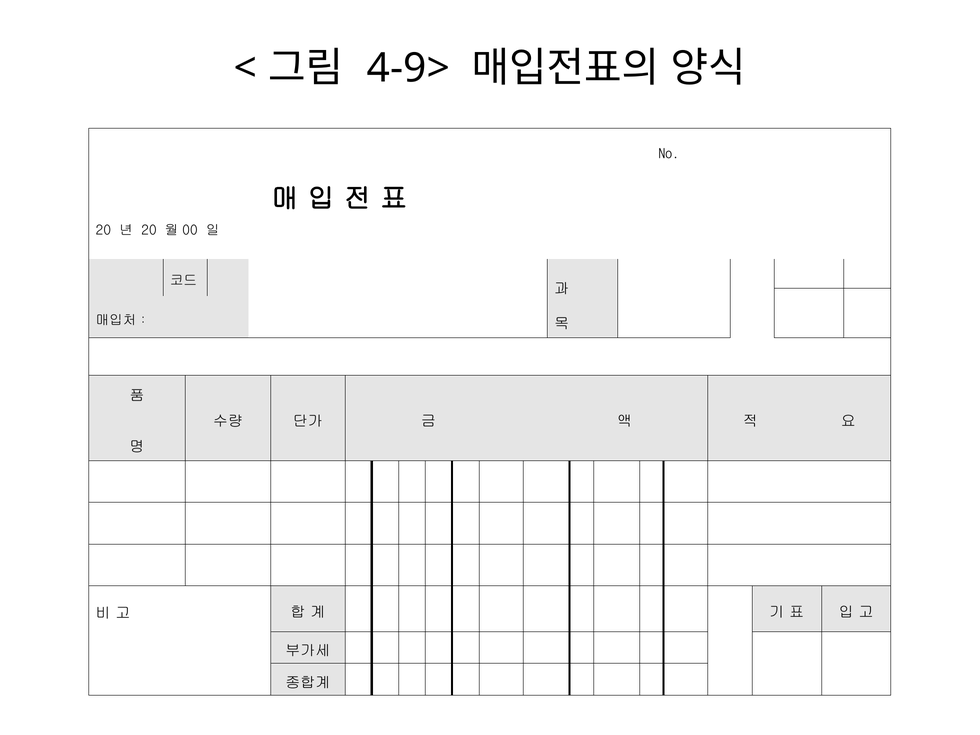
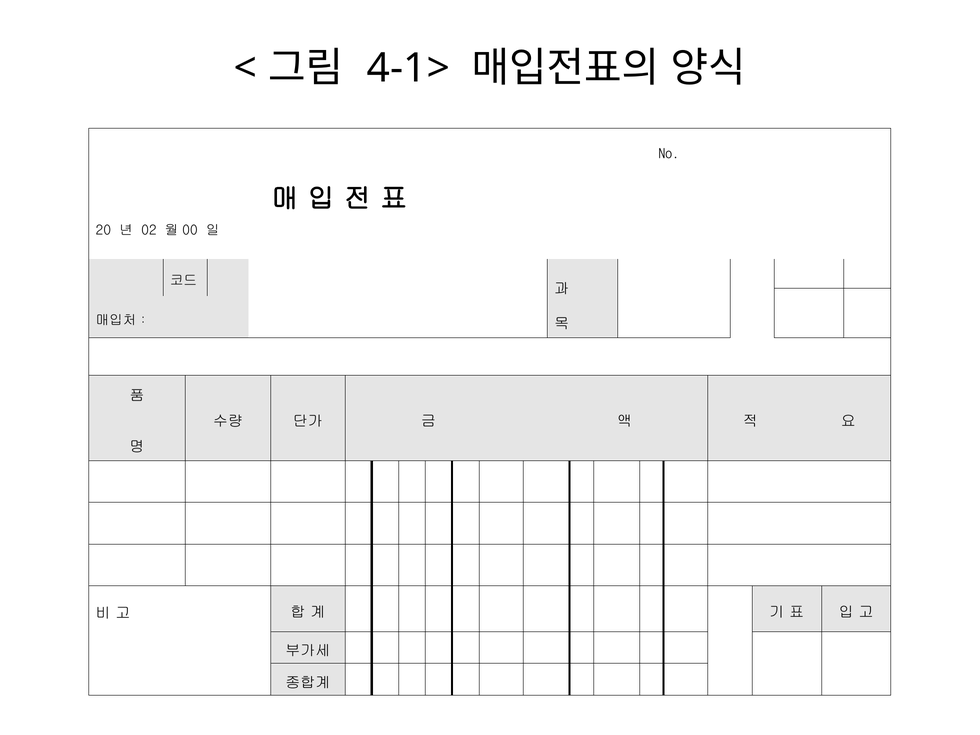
4-9>: 4-9> -> 4-1> (408, 68)
20: 20 -> 02 (149, 230)
